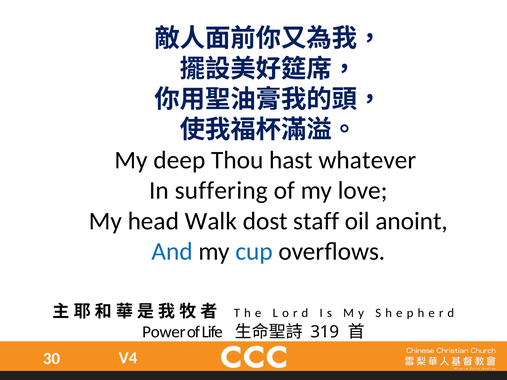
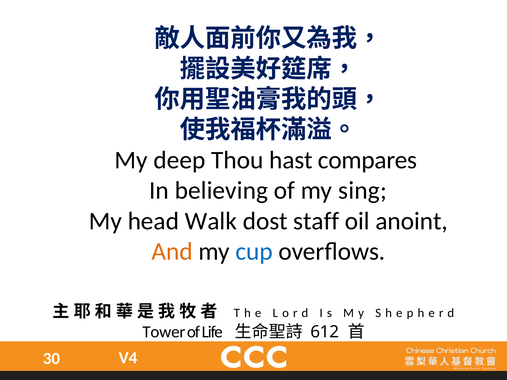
whatever: whatever -> compares (368, 160)
suffering: suffering -> believing (221, 191)
love: love -> sing (363, 191)
And colour: blue -> orange (172, 252)
Power: Power -> Tower (164, 332)
319: 319 -> 612 (325, 332)
